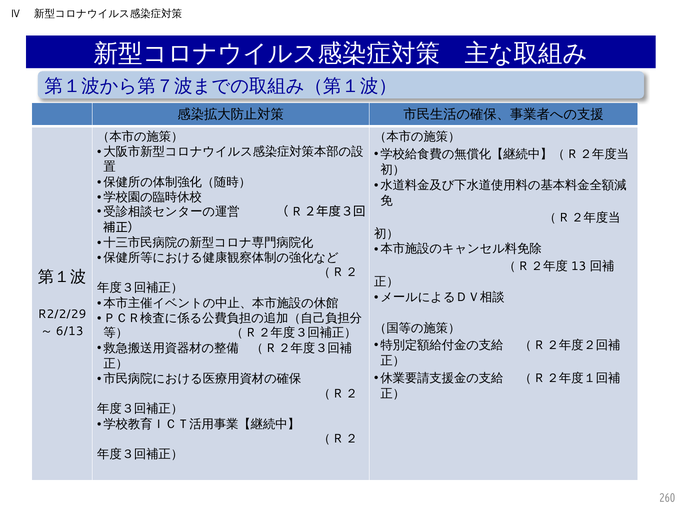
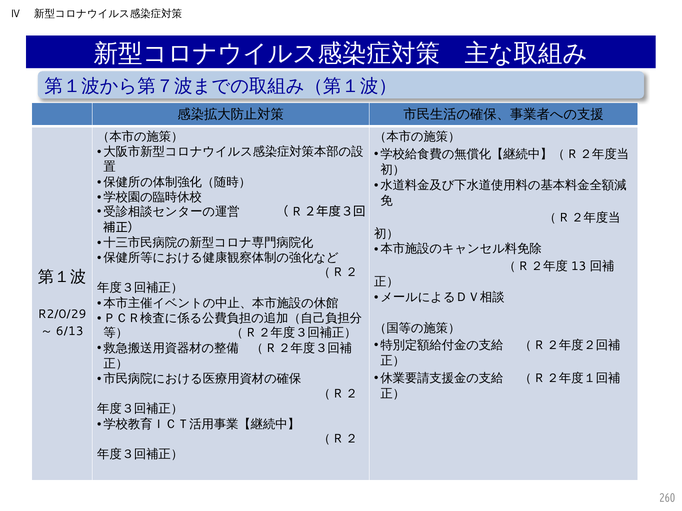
R2/2/29: R2/2/29 -> R2/0/29 (62, 314)
